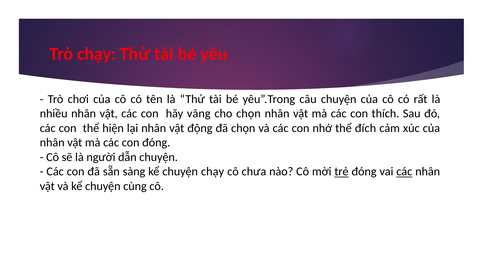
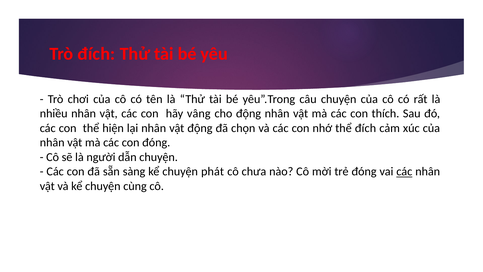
Trò chạy: chạy -> đích (96, 54)
cho chọn: chọn -> động (249, 114)
chuyện chạy: chạy -> phát (213, 171)
trẻ underline: present -> none (341, 171)
